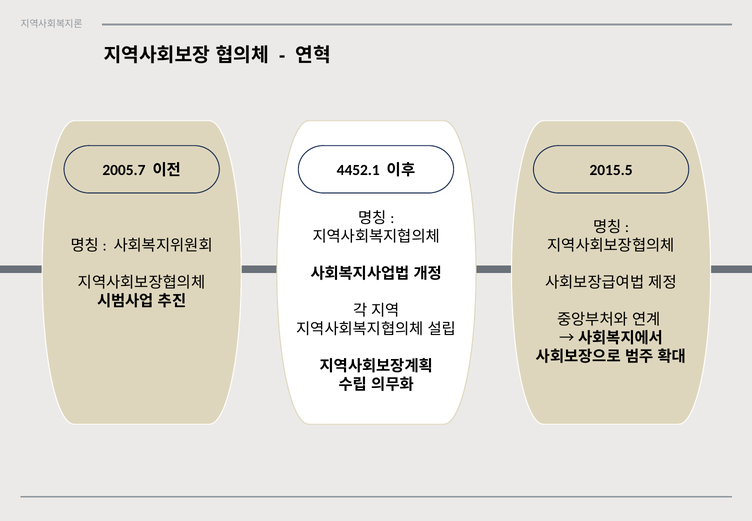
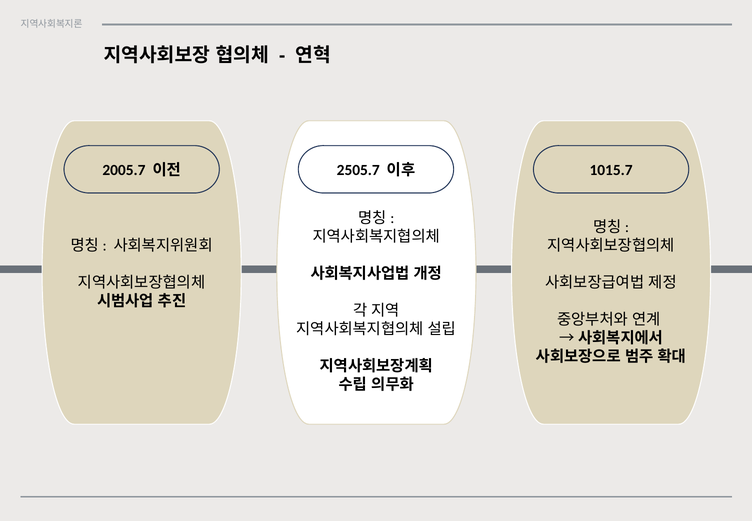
4452.1: 4452.1 -> 2505.7 (358, 170)
2015.5: 2015.5 -> 1015.7 (611, 170)
